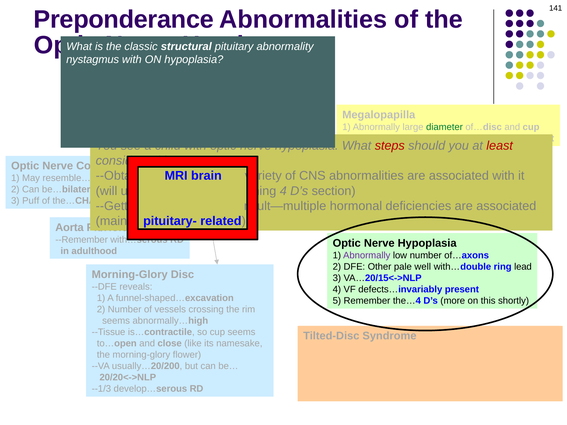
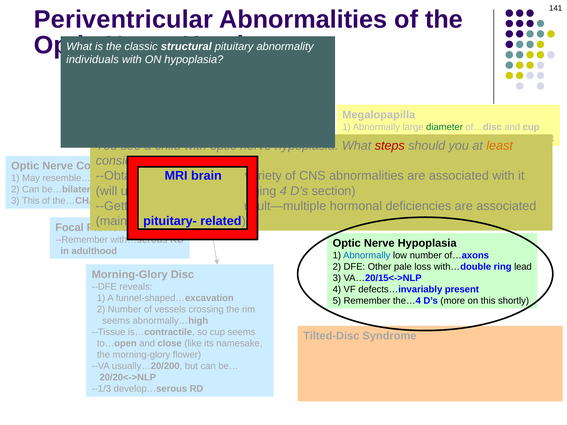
Preponderance: Preponderance -> Periventricular (123, 19)
nystagmus: nystagmus -> individuals (93, 60)
least colour: red -> orange (500, 146)
3 Puff: Puff -> This (31, 201)
Aorta: Aorta -> Focal (69, 228)
Abnormally colour: purple -> blue (367, 256)
well: well -> loss (423, 267)
